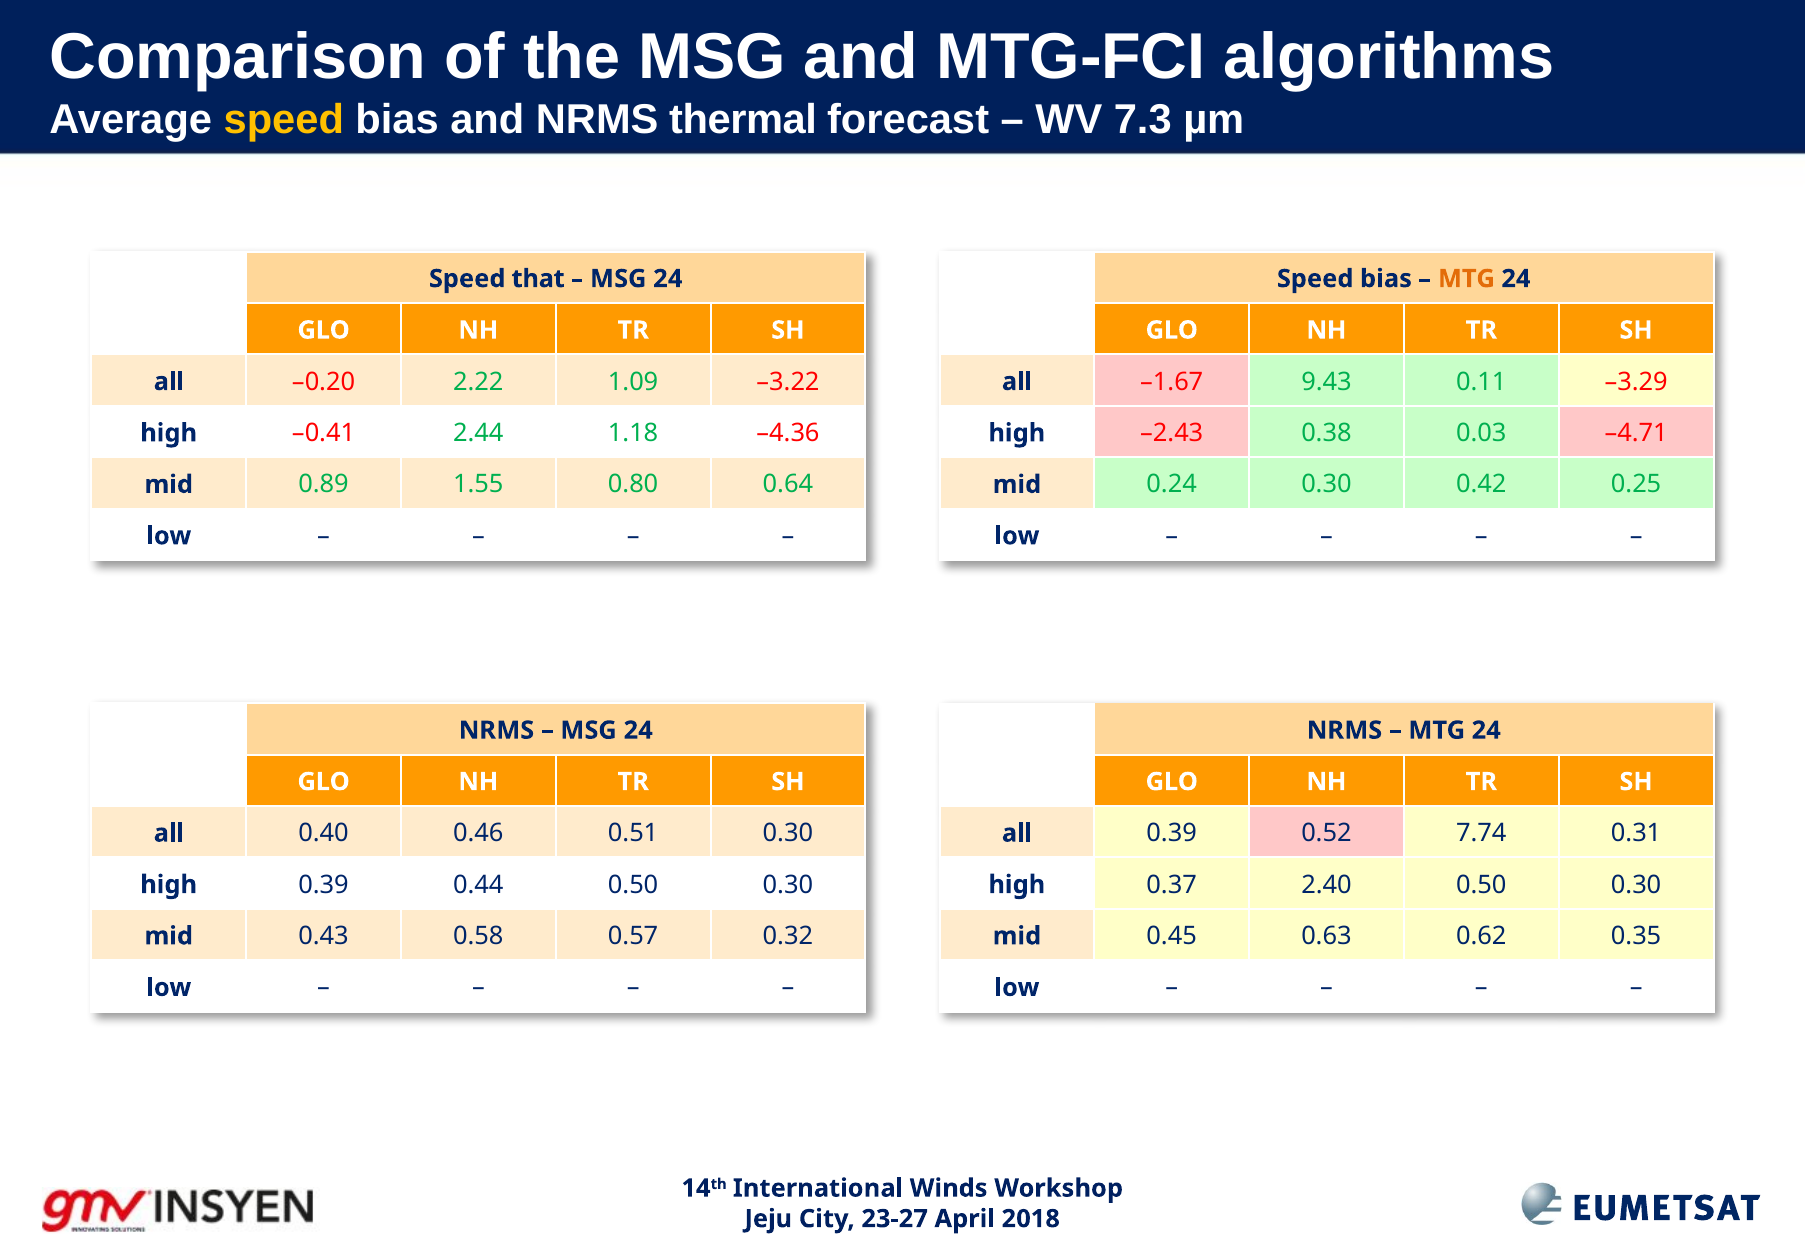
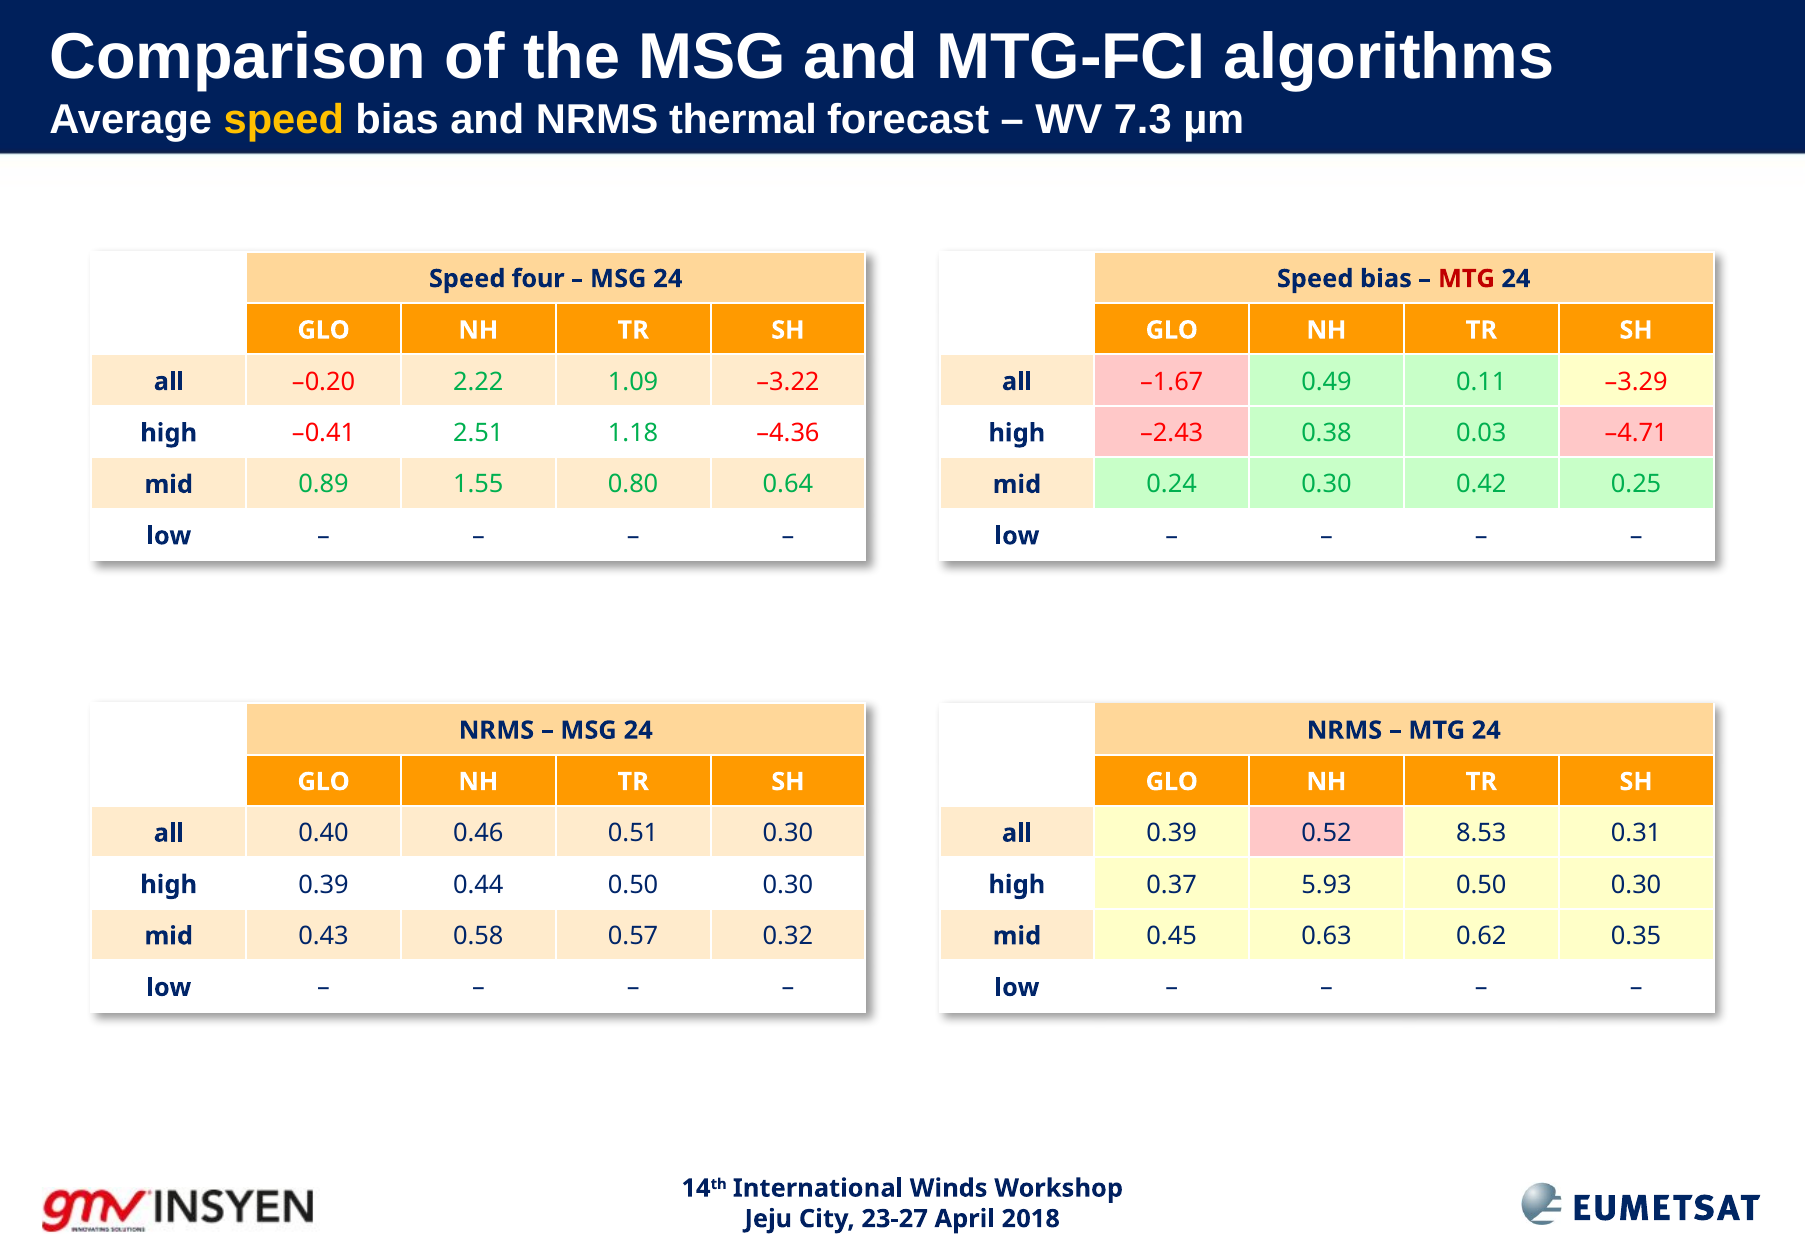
that: that -> four (538, 279)
MTG colour: orange -> red (1466, 279)
9.43: 9.43 -> 0.49 (1326, 382)
2.44: 2.44 -> 2.51 (478, 433)
7.74: 7.74 -> 8.53 (1481, 833)
2.40: 2.40 -> 5.93 (1326, 884)
